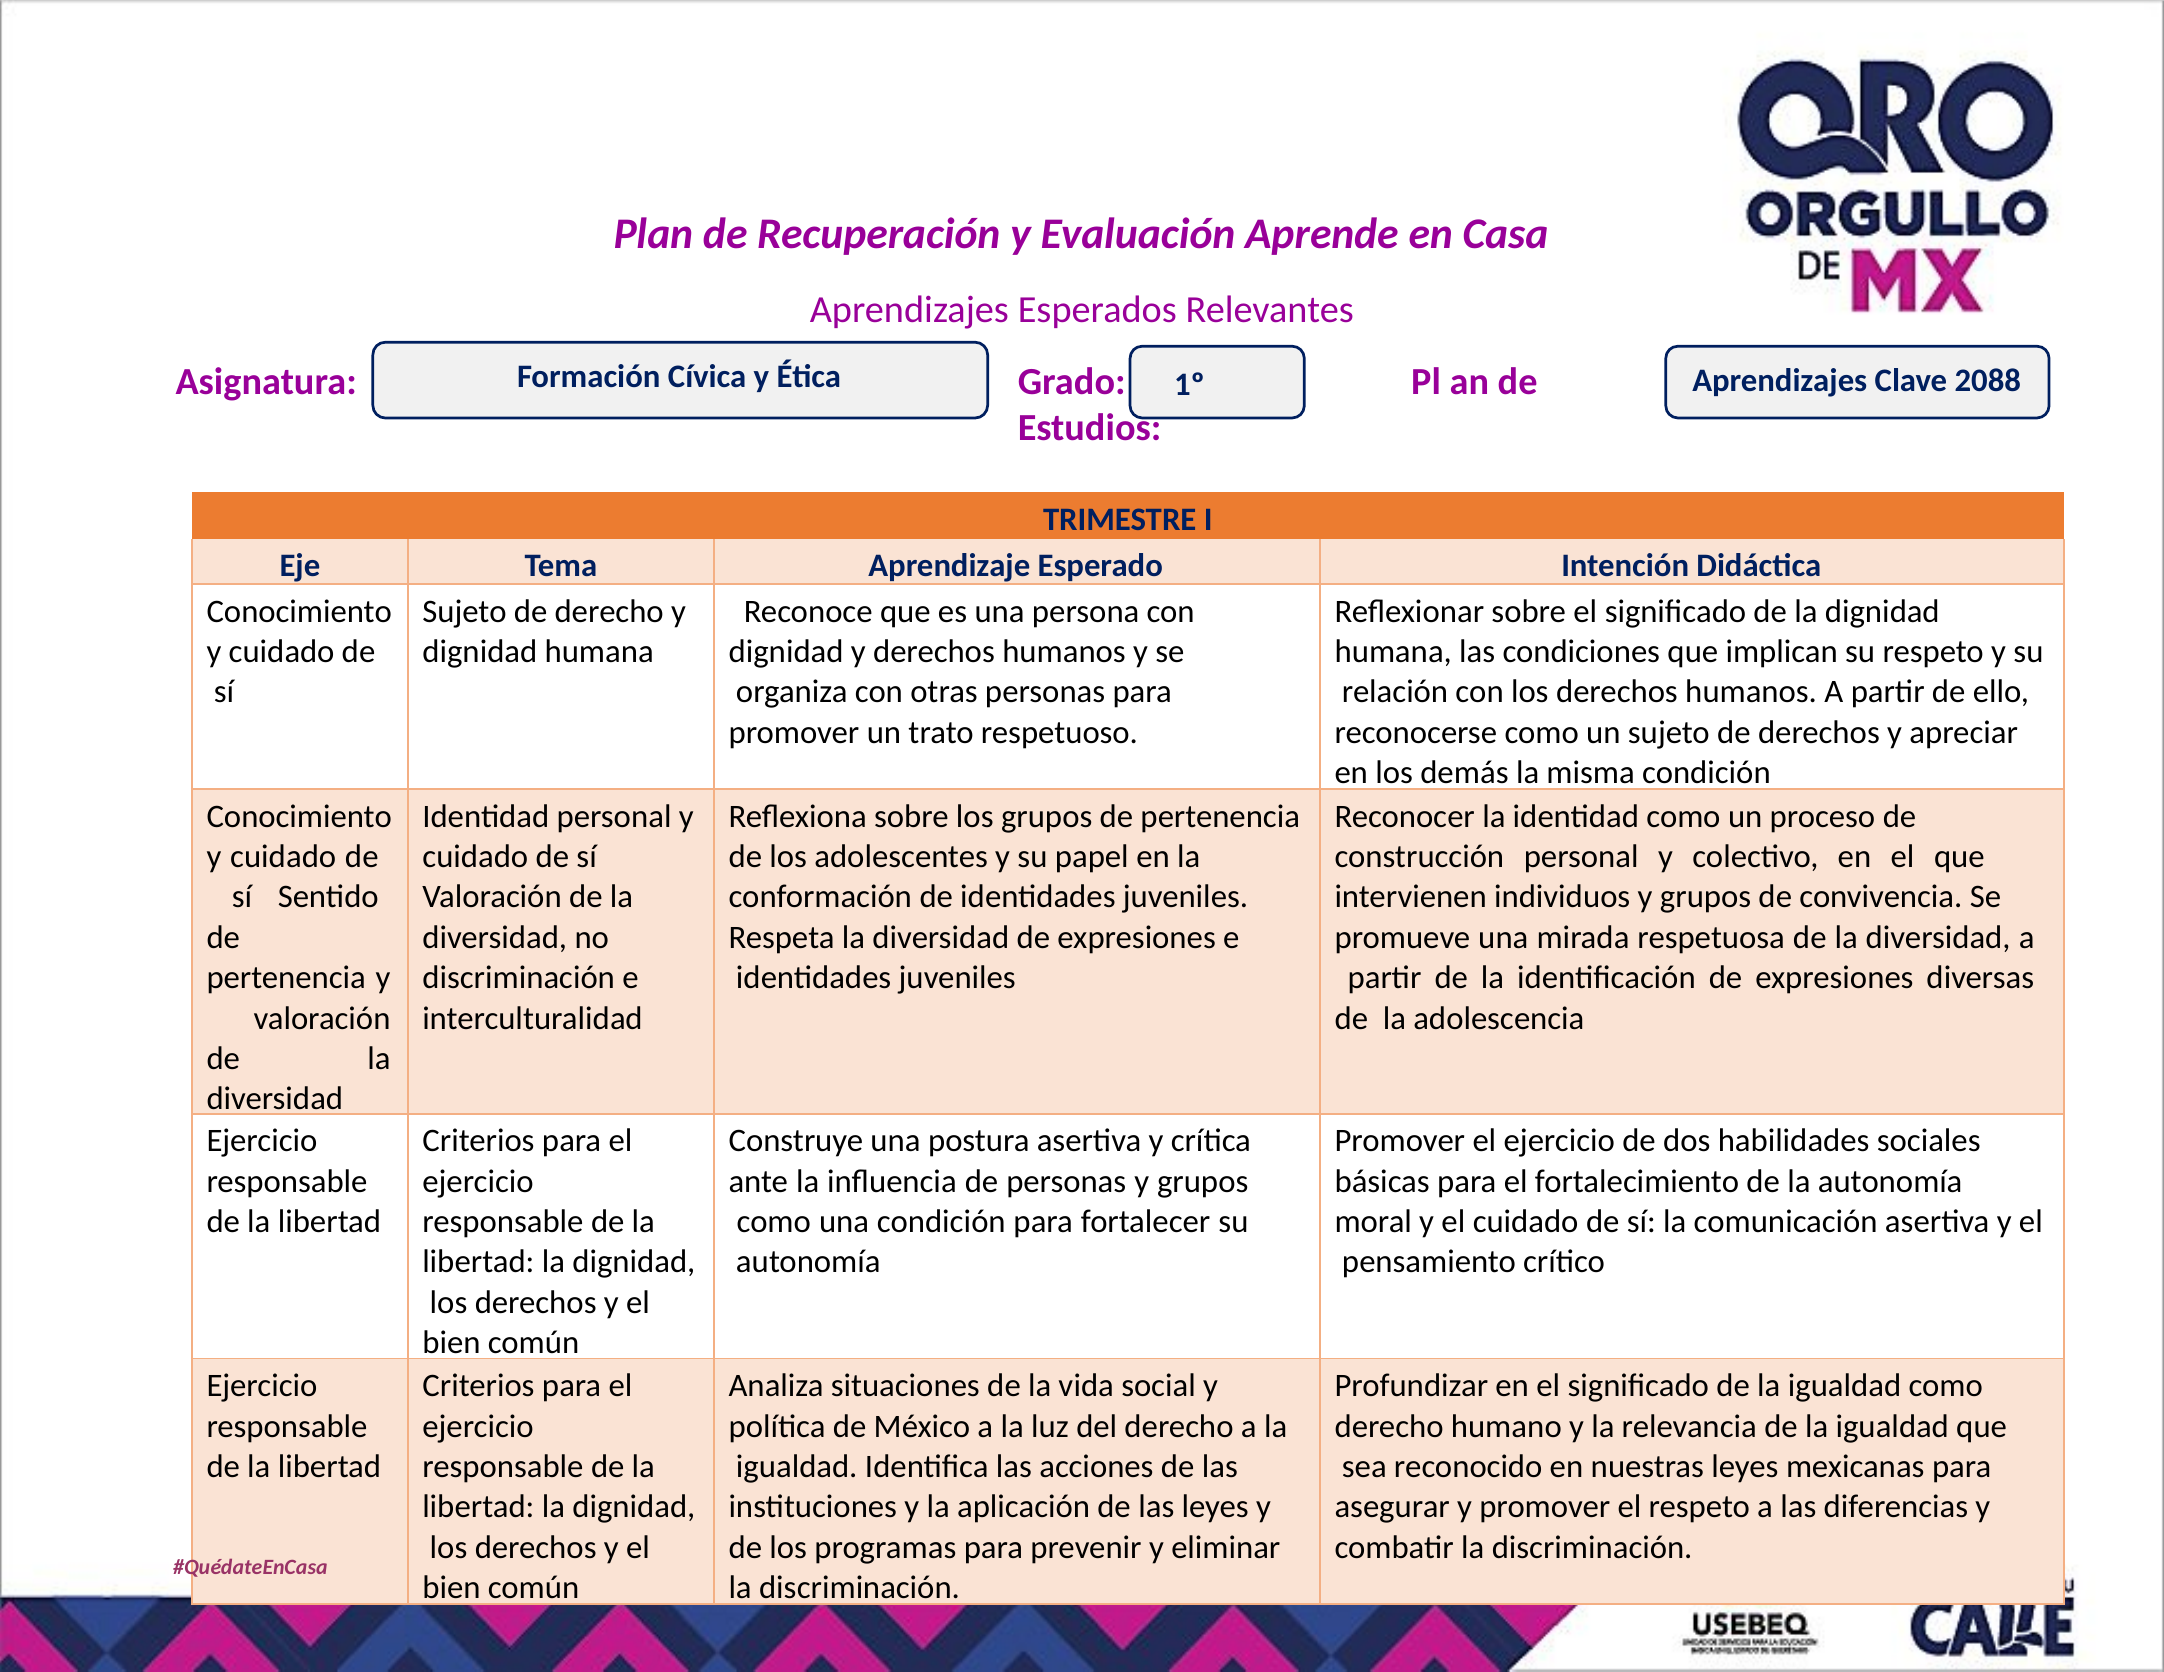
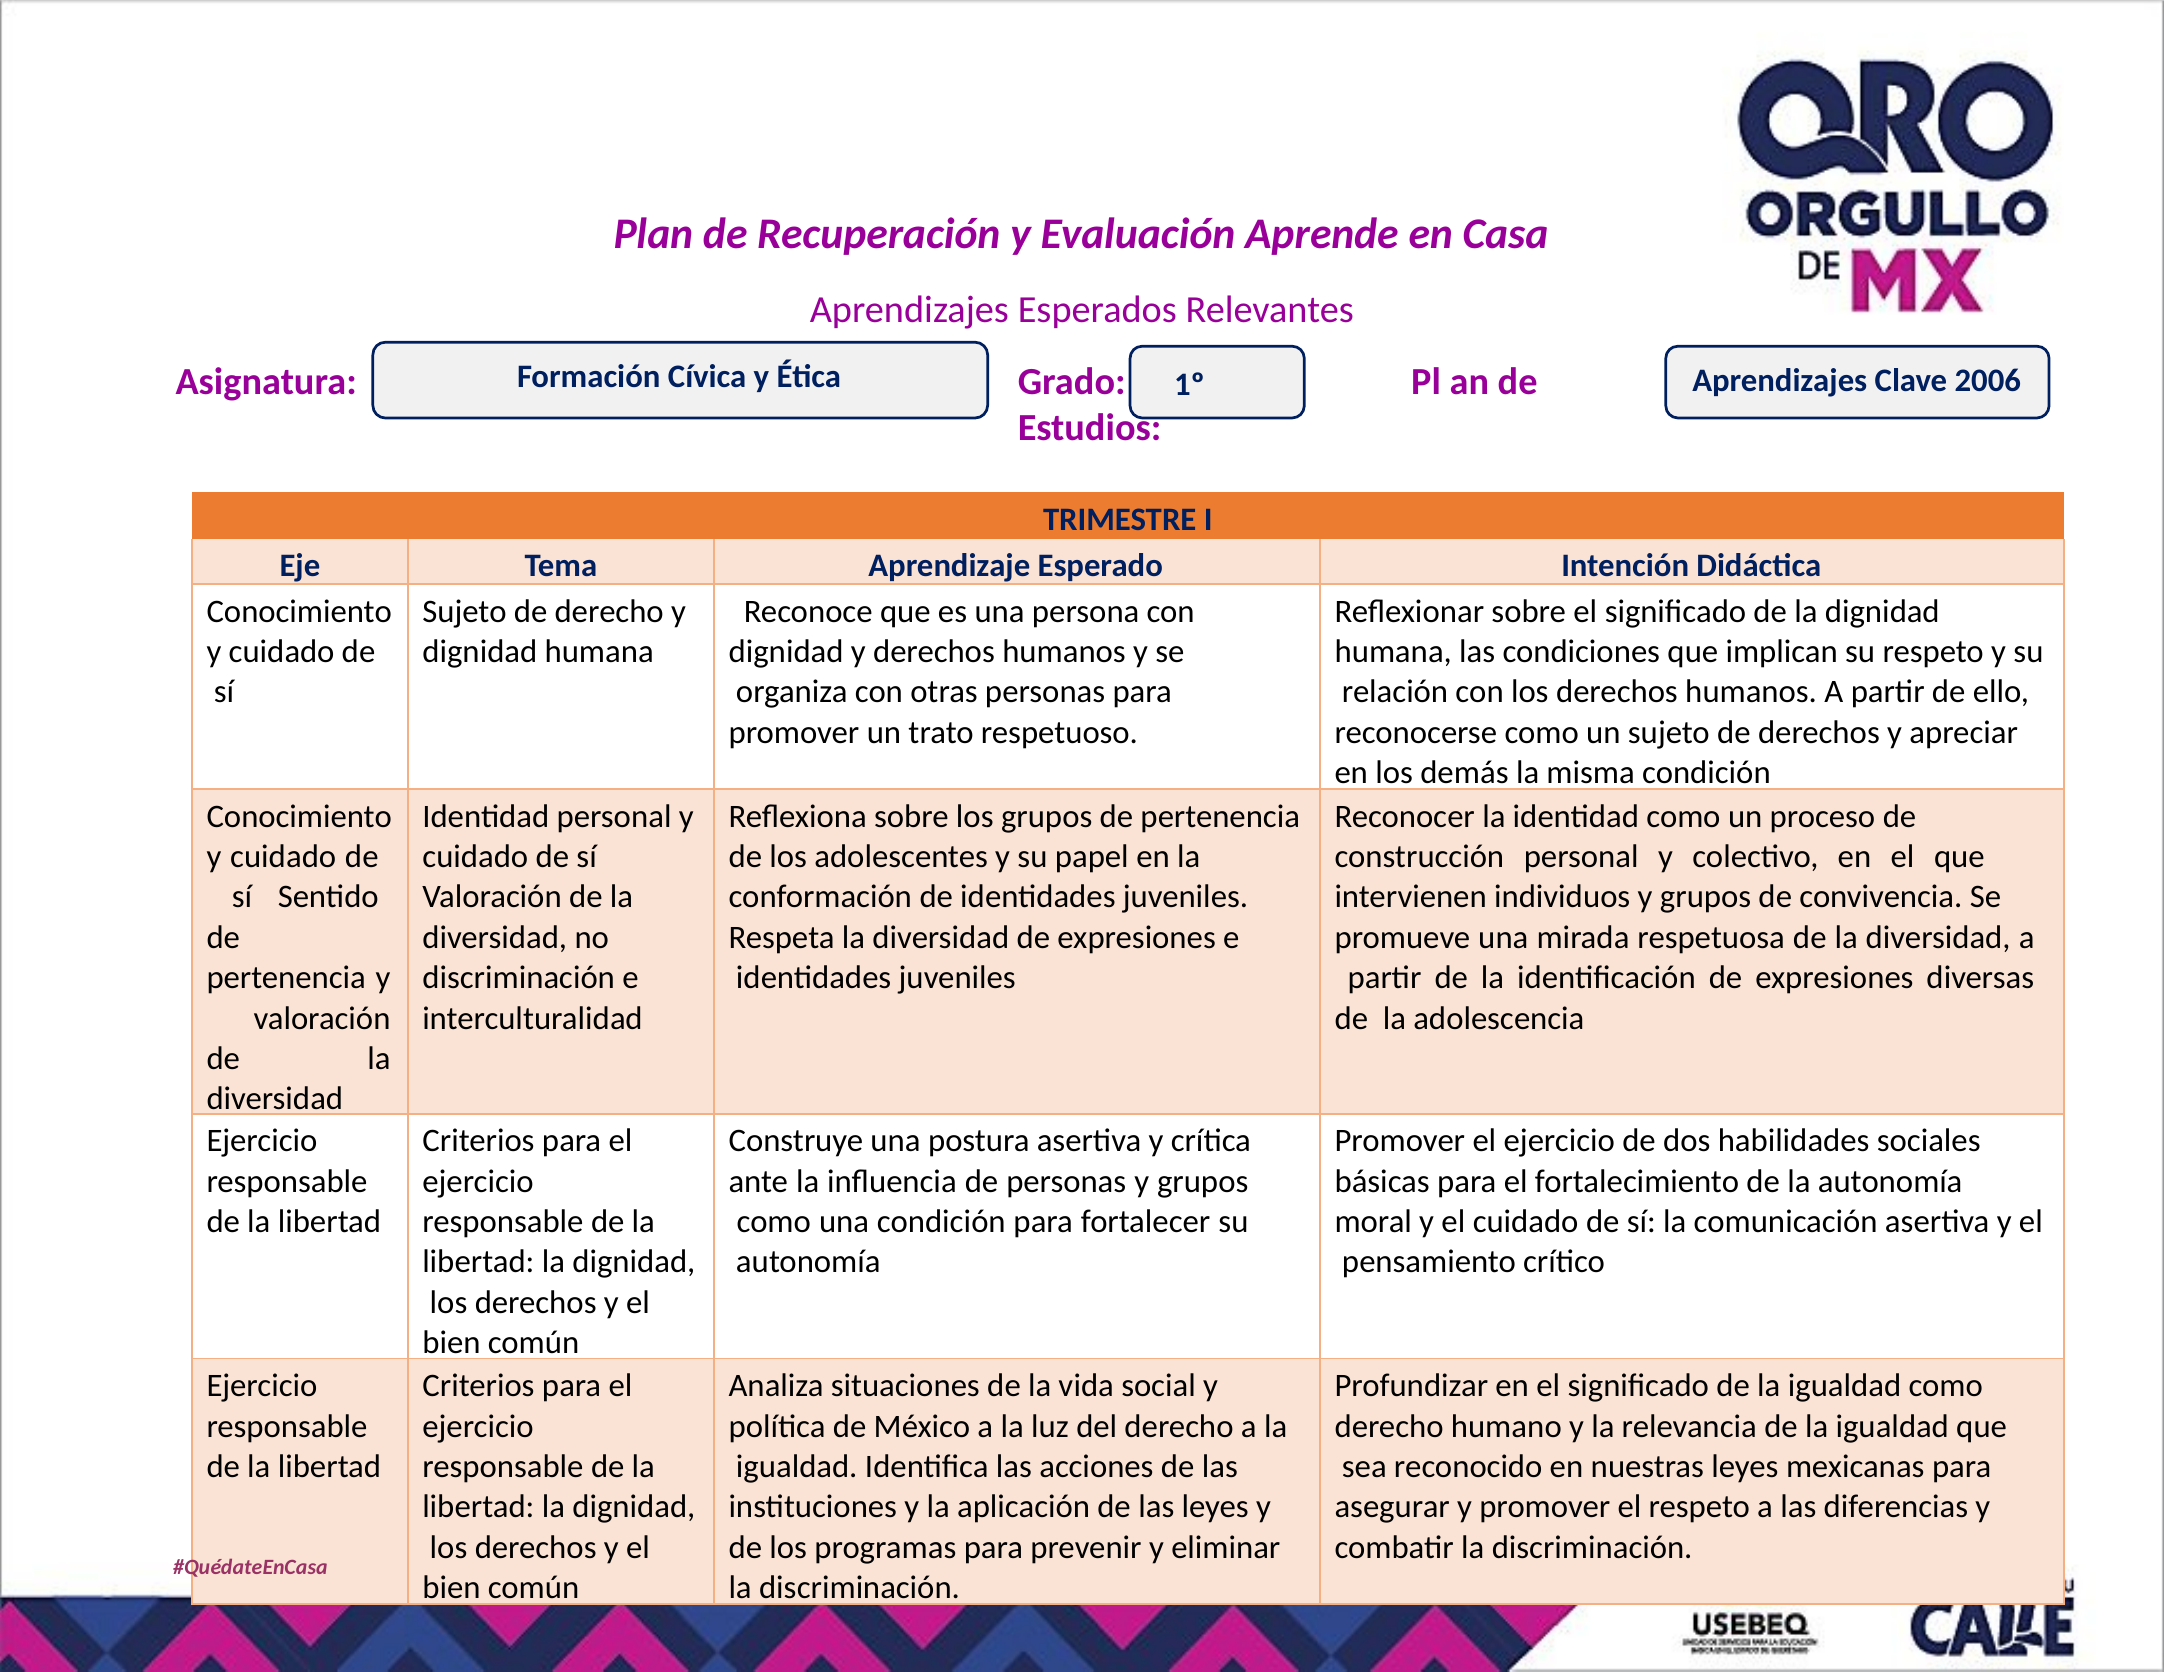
2088: 2088 -> 2006 (1988, 381)
